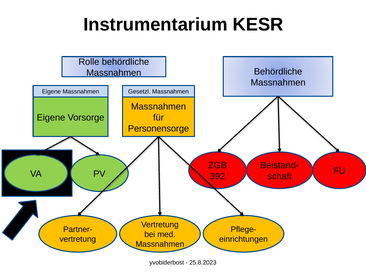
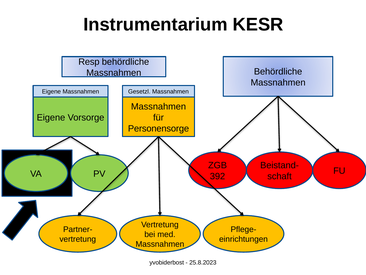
Rolle: Rolle -> Resp (89, 62)
